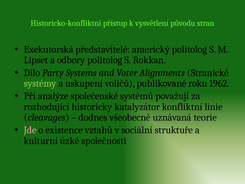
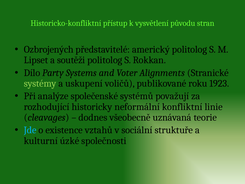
Exekutorská: Exekutorská -> Ozbrojených (49, 49)
odbory: odbory -> soutěži (71, 60)
1962: 1962 -> 1923 (219, 83)
katalyzátor: katalyzátor -> neformální (137, 107)
Jde colour: pink -> light blue (30, 130)
